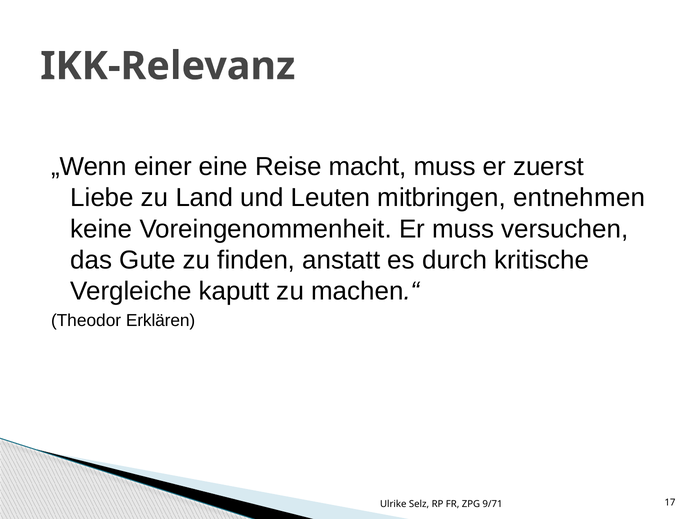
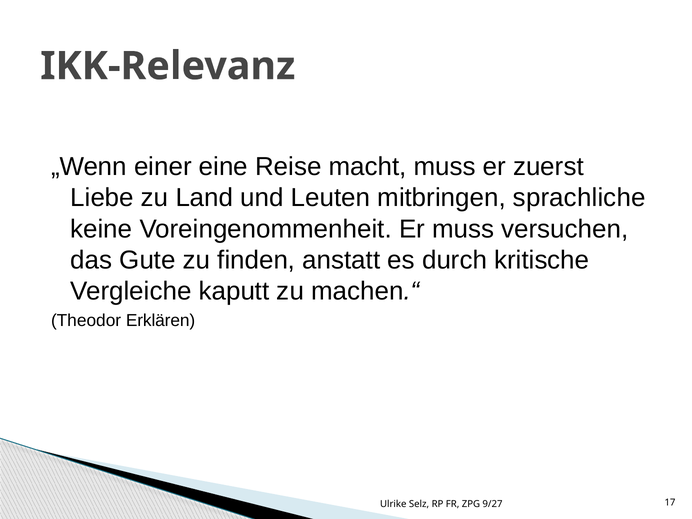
entnehmen: entnehmen -> sprachliche (579, 198)
9/71: 9/71 -> 9/27 (493, 504)
